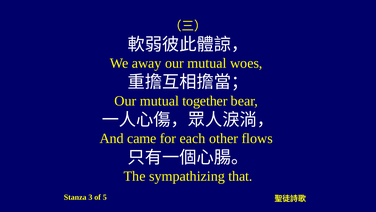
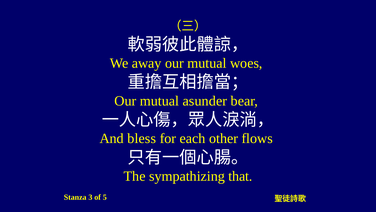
together: together -> asunder (205, 101)
came: came -> bless (142, 138)
